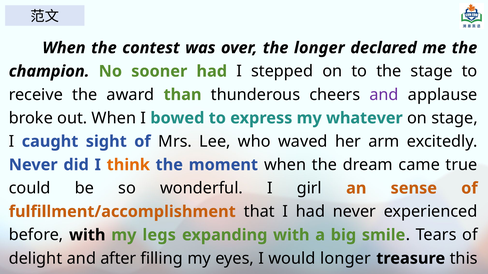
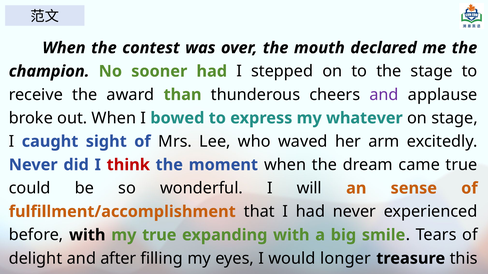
the longer: longer -> mouth (319, 48)
think colour: orange -> red (128, 165)
girl: girl -> will (309, 189)
my legs: legs -> true (159, 235)
